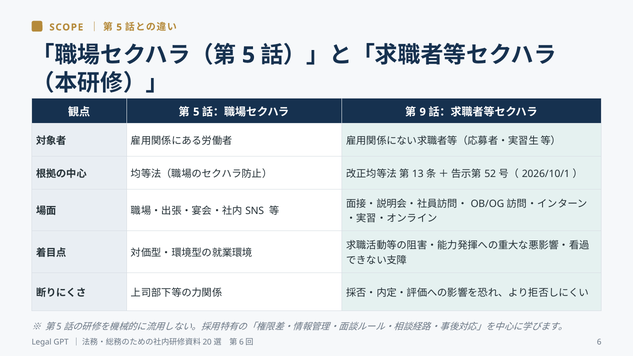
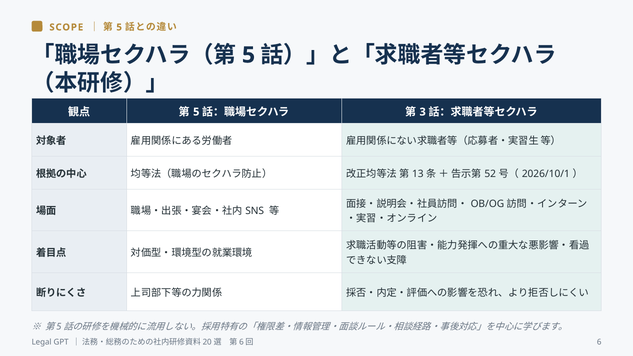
9: 9 -> 3 (423, 112)
